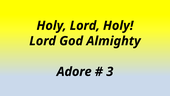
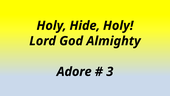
Lord: Lord -> Hide (85, 26)
